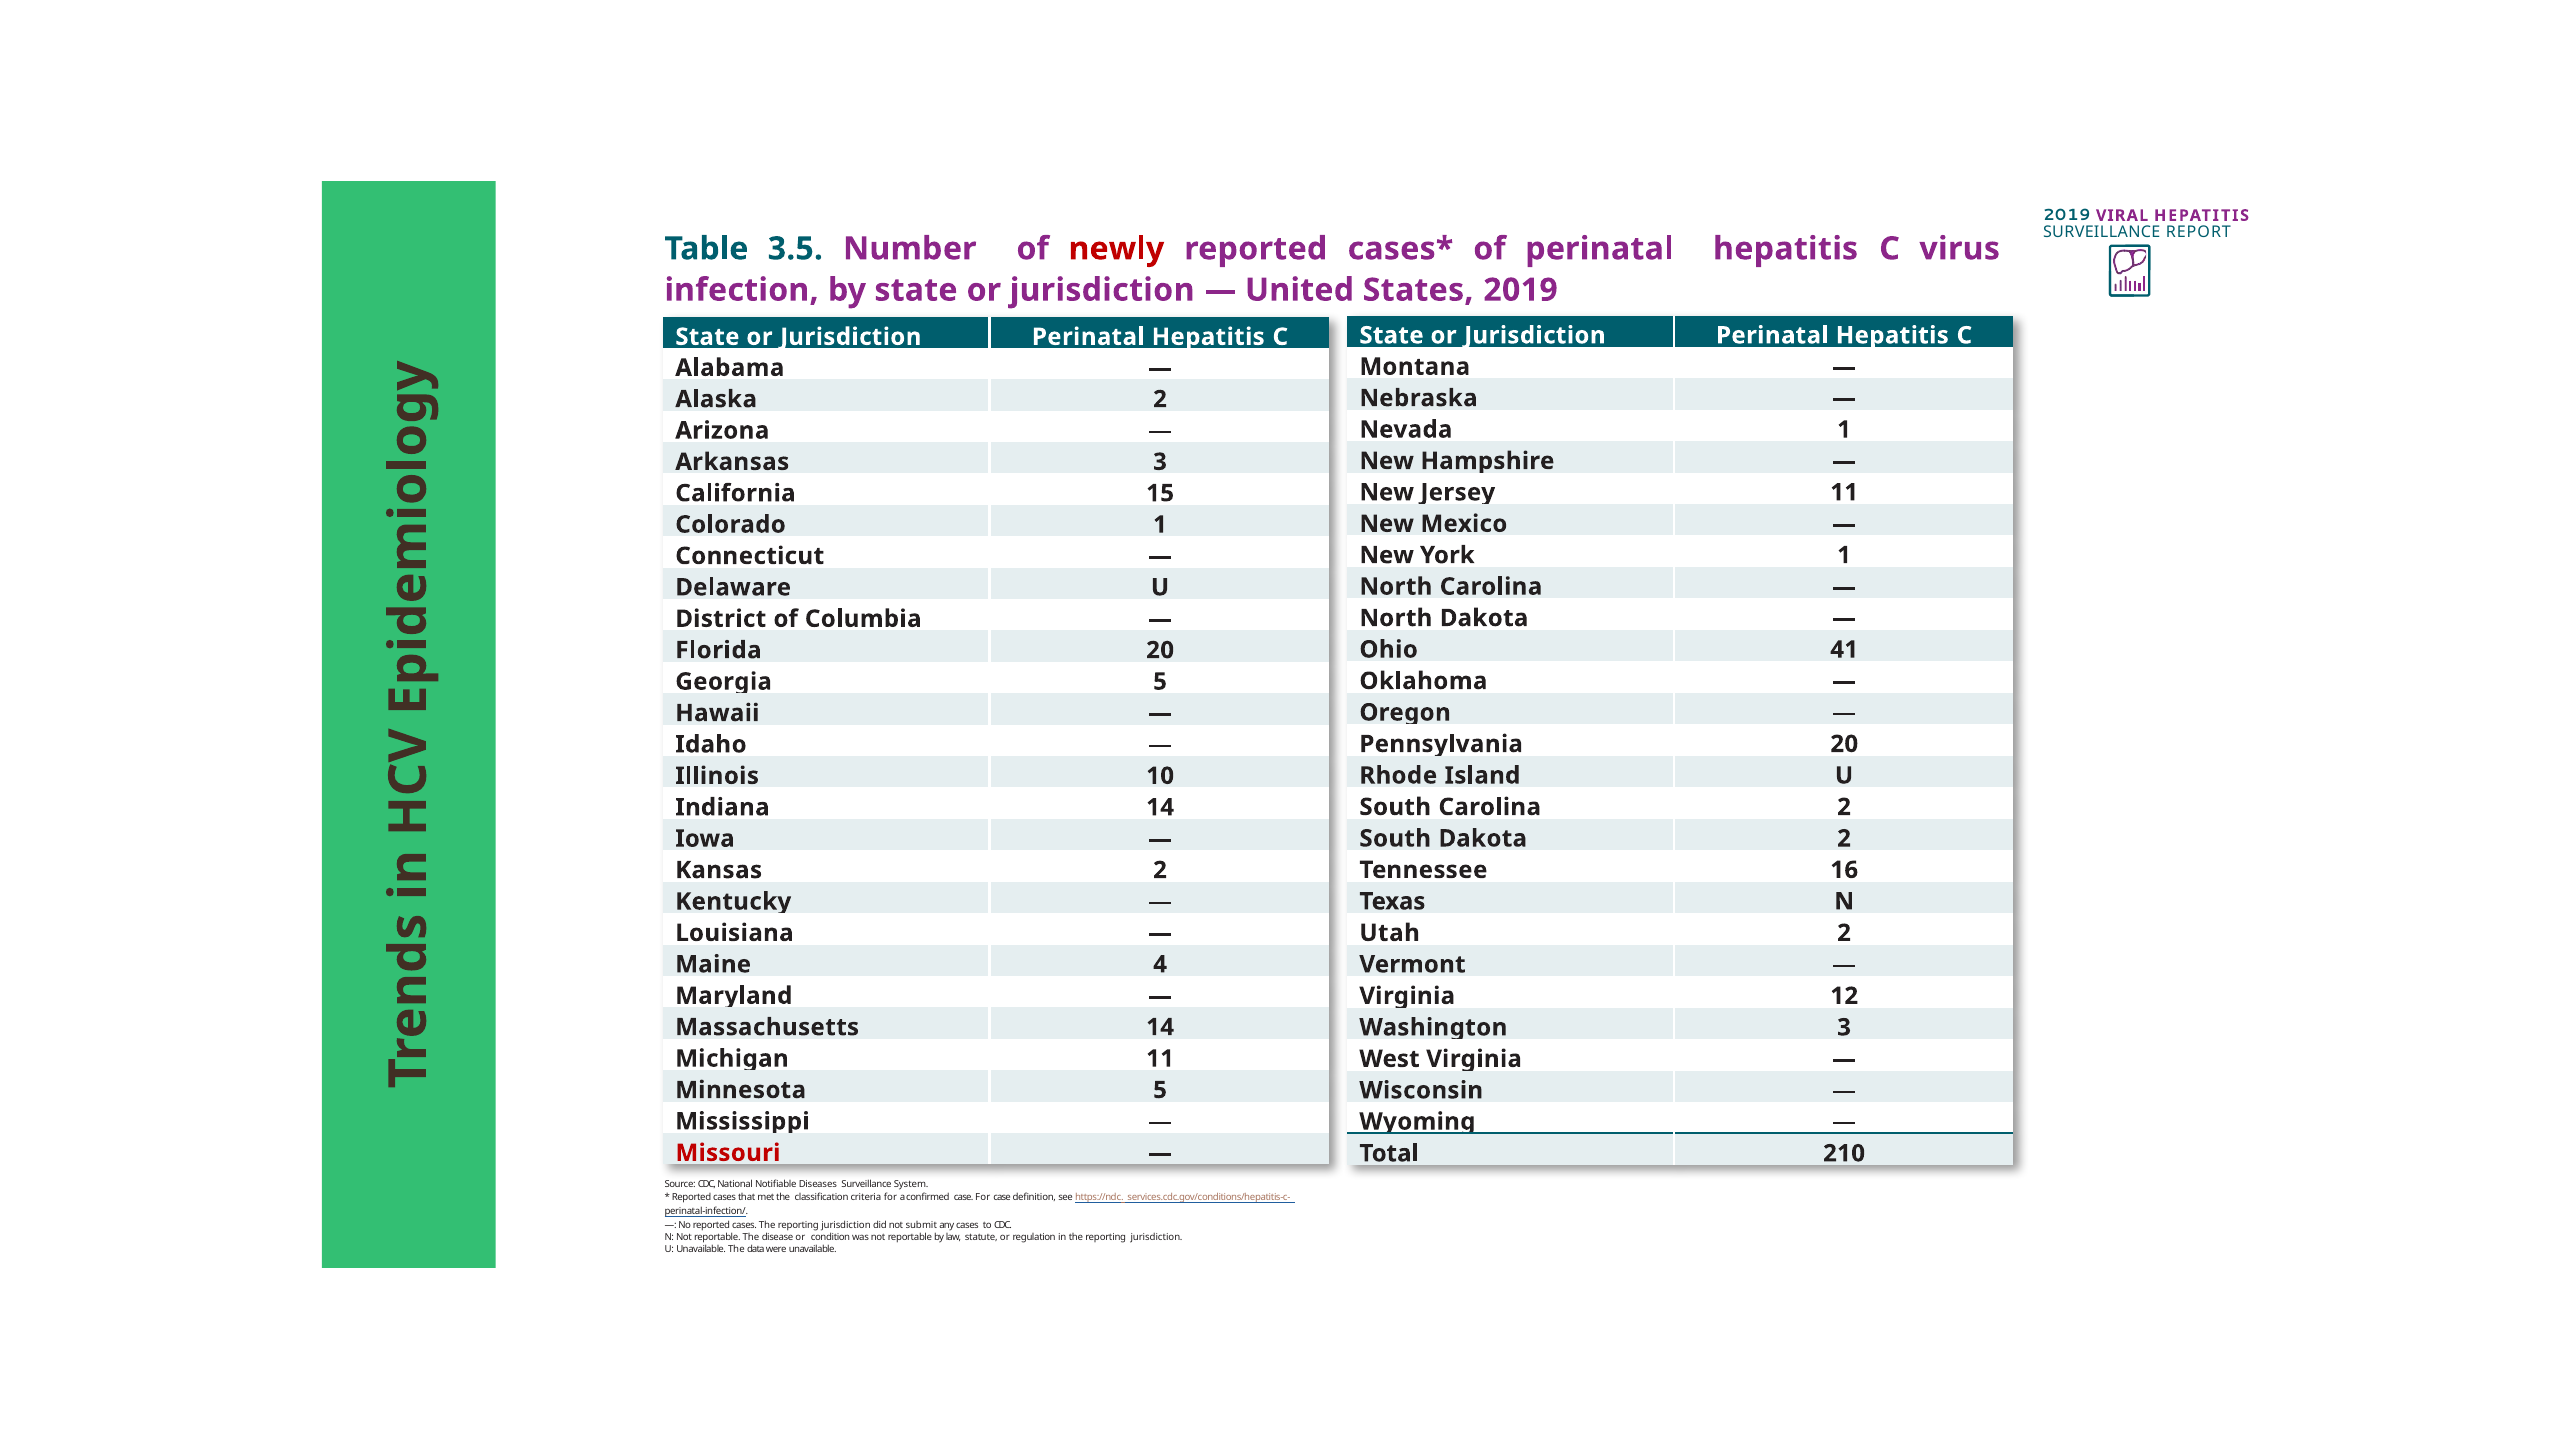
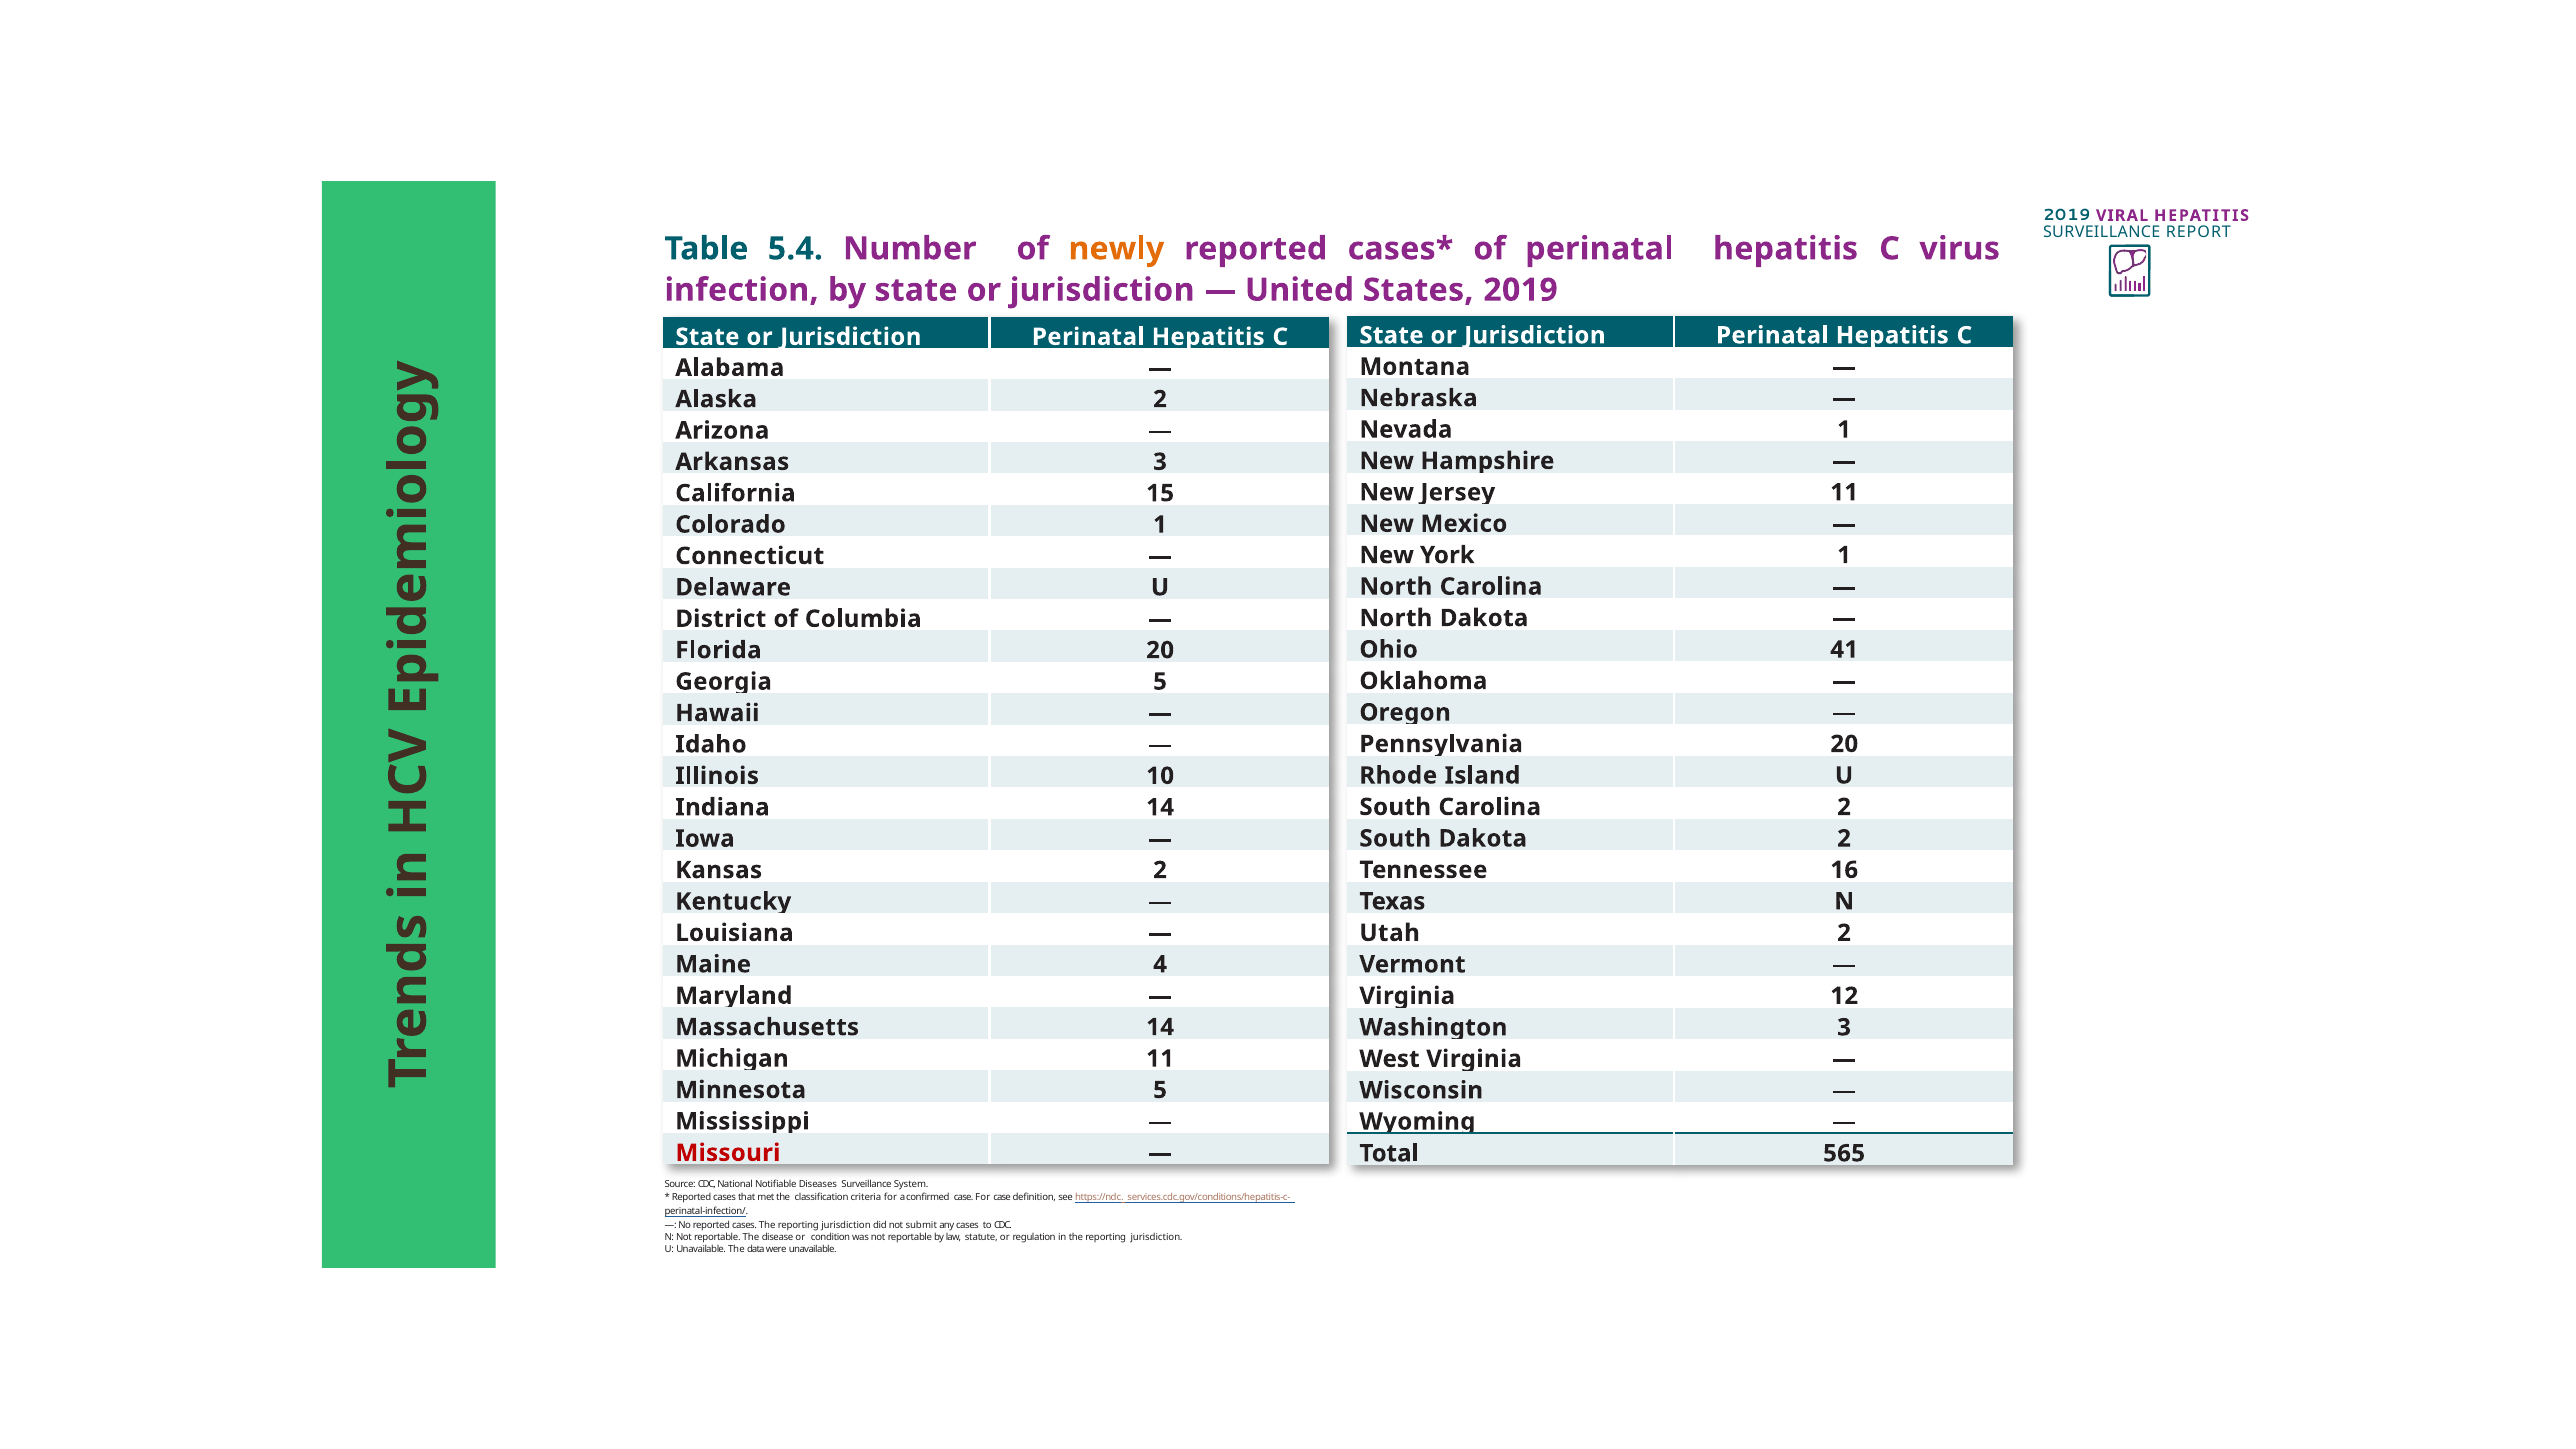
3.5: 3.5 -> 5.4 (795, 249)
newly colour: red -> orange (1116, 249)
210: 210 -> 565 (1844, 1153)
